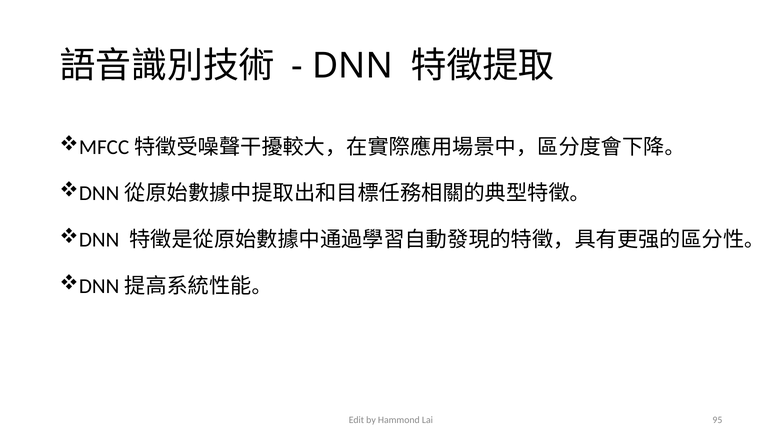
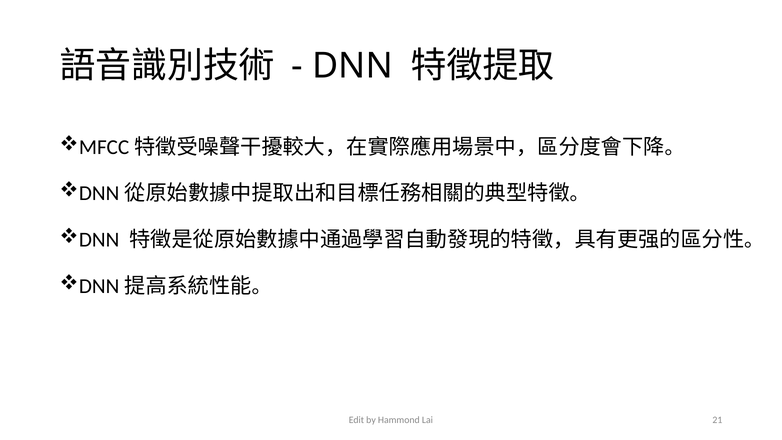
95: 95 -> 21 (717, 420)
